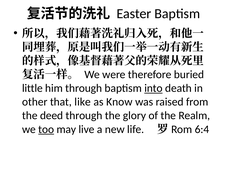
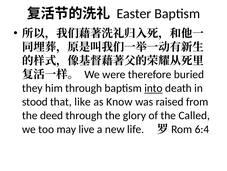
little: little -> they (32, 88)
other: other -> stood (35, 101)
Realm: Realm -> Called (194, 115)
too underline: present -> none (46, 129)
